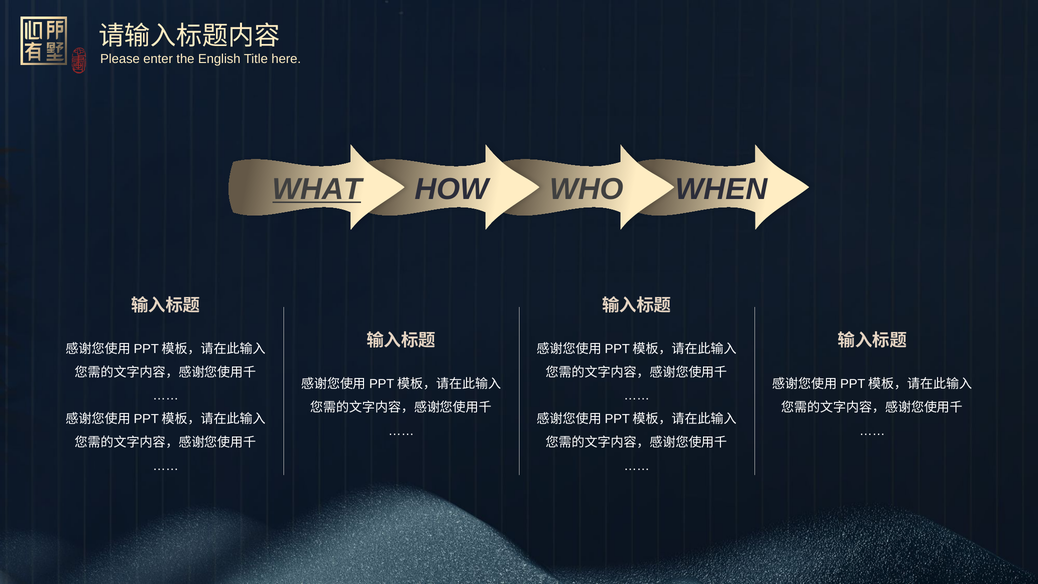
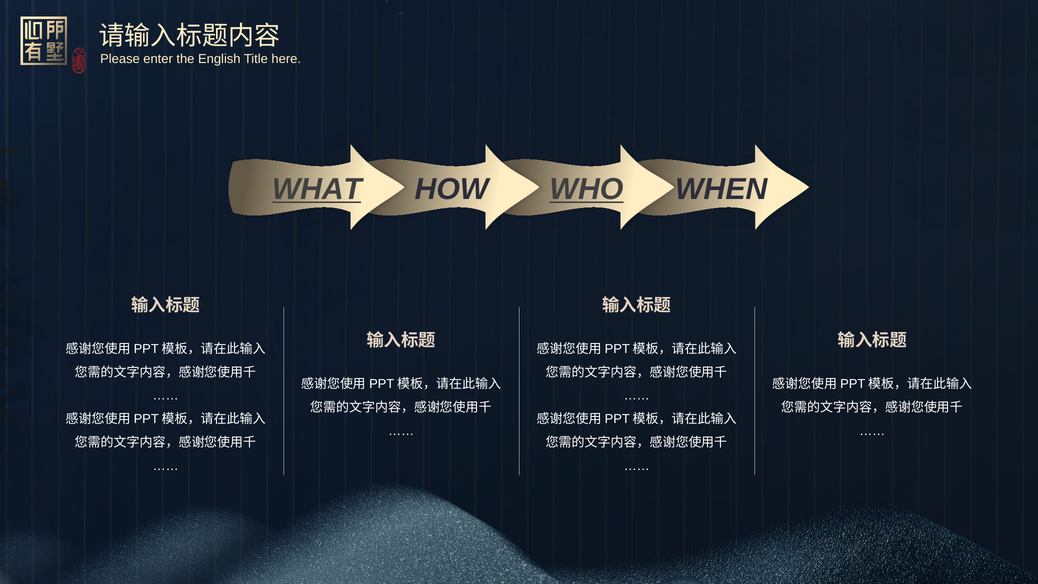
WHO underline: none -> present (586, 189)
